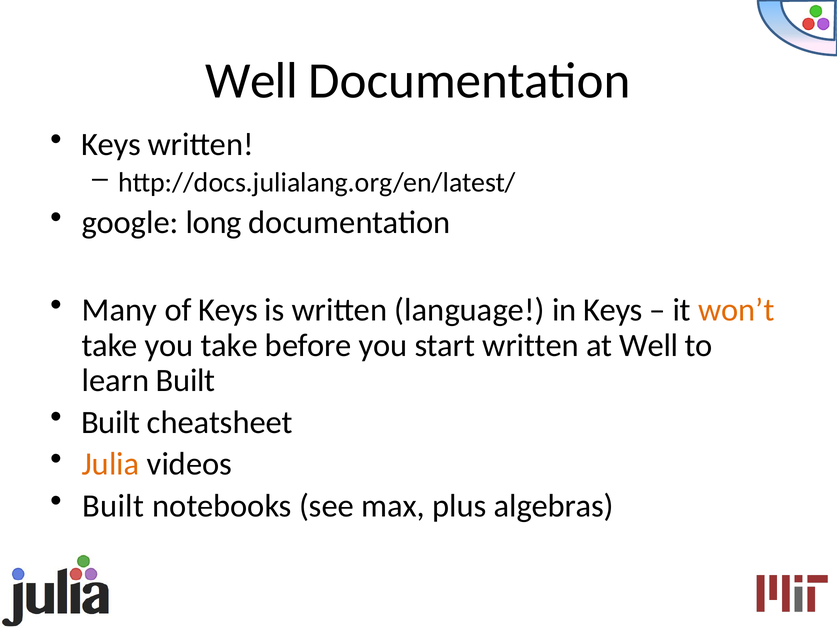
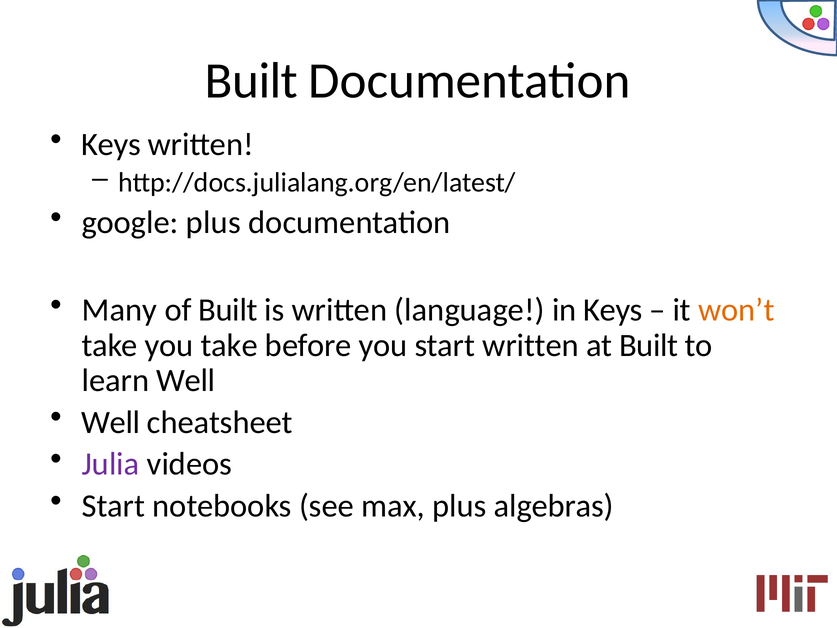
Well: Well -> Built (251, 81)
google long: long -> plus (213, 222)
of Keys: Keys -> Built (228, 310)
at Well: Well -> Built (649, 345)
learn Built: Built -> Well (186, 380)
Built: Built -> Well (111, 422)
Julia colour: orange -> purple (111, 464)
Built: Built -> Start (113, 506)
